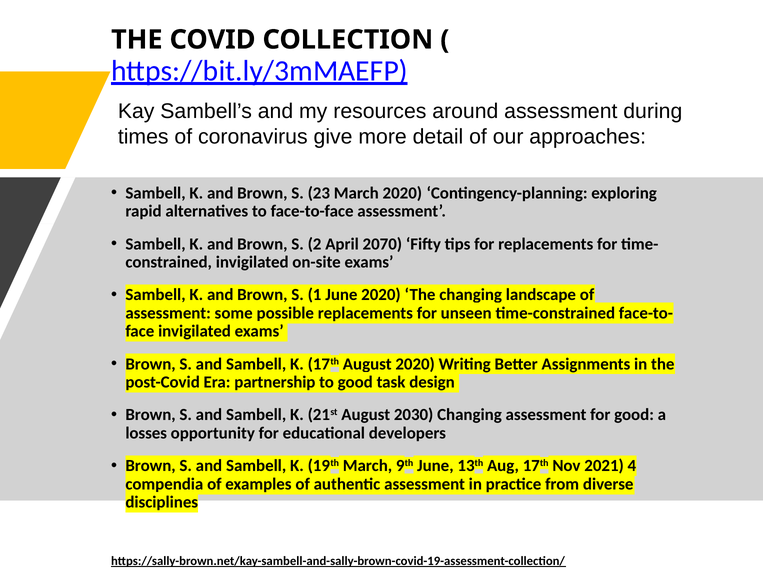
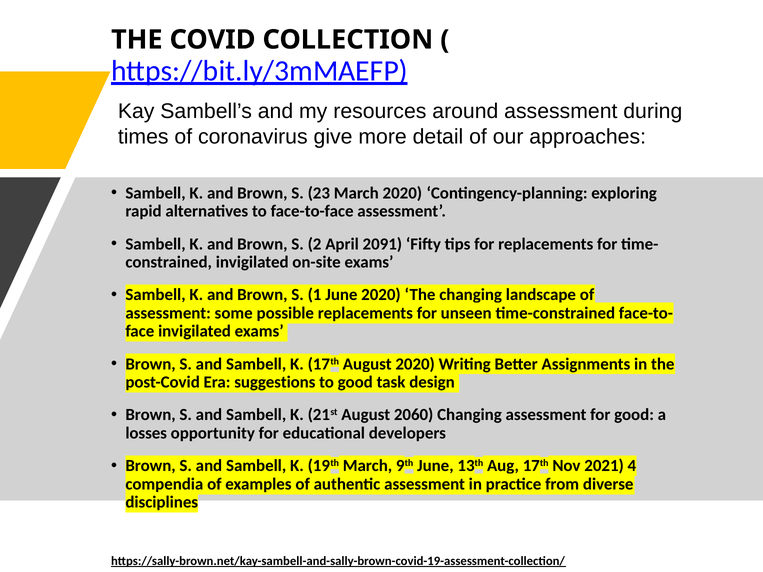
2070: 2070 -> 2091 (382, 244)
partnership: partnership -> suggestions (275, 382)
2030: 2030 -> 2060 (414, 415)
